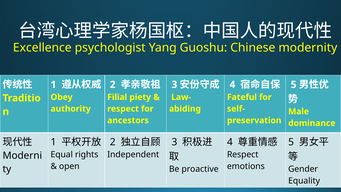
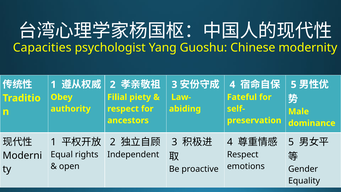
Excellence: Excellence -> Capacities (42, 48)
